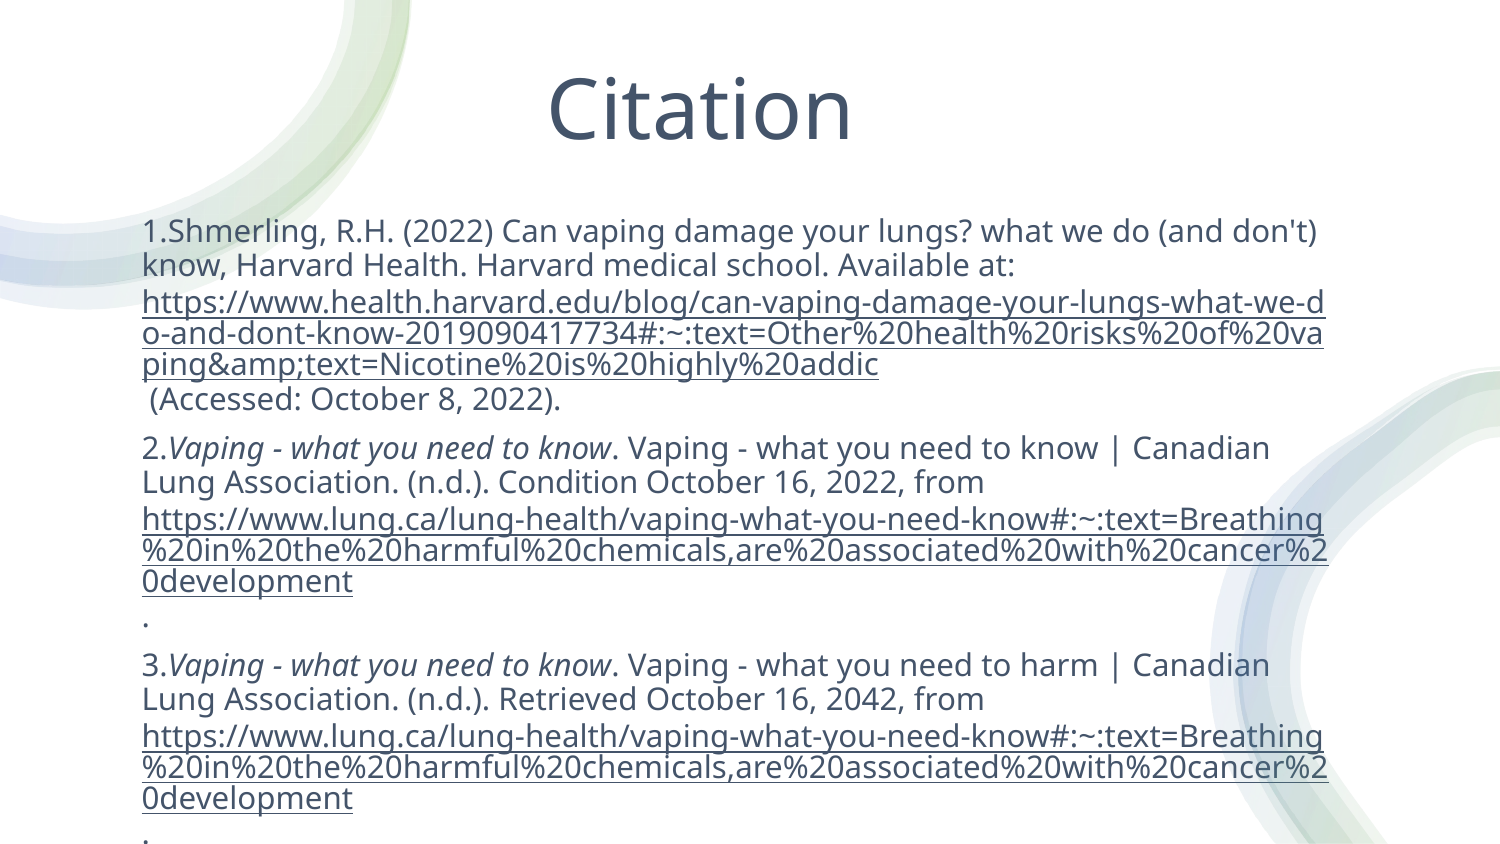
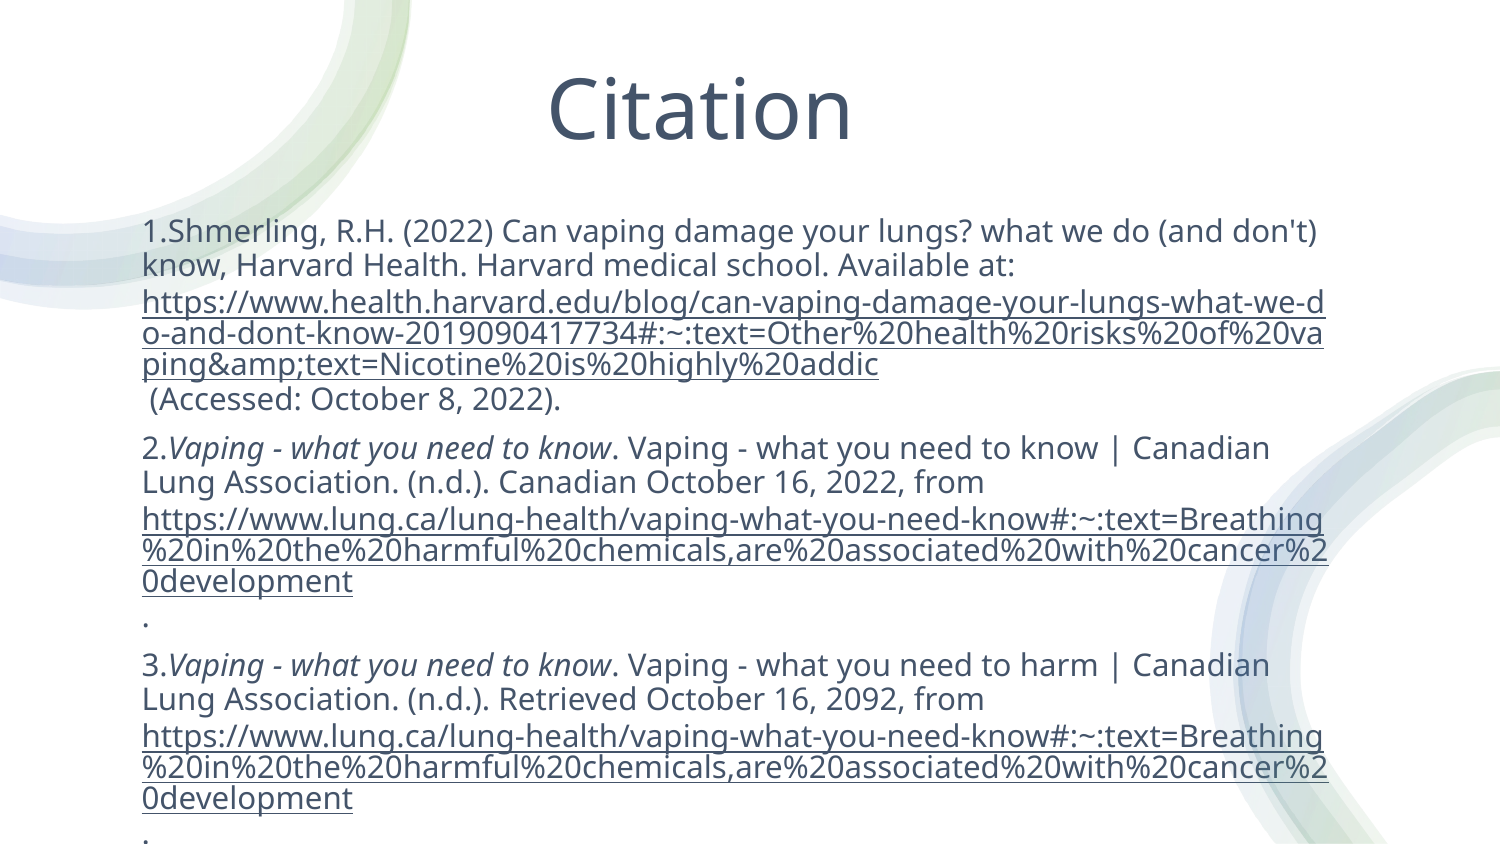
n.d Condition: Condition -> Canadian (568, 483)
2042: 2042 -> 2092 (866, 700)
